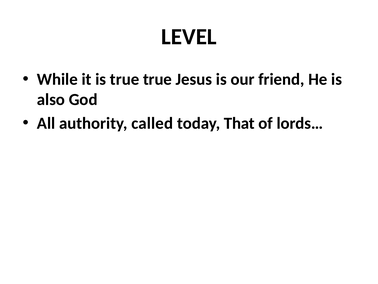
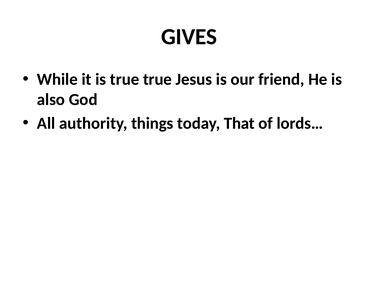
LEVEL: LEVEL -> GIVES (189, 37)
called: called -> things (152, 123)
